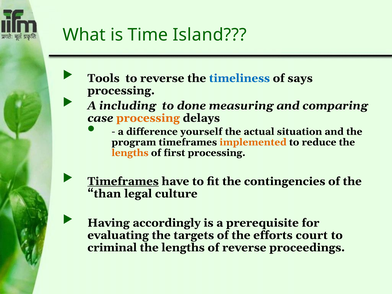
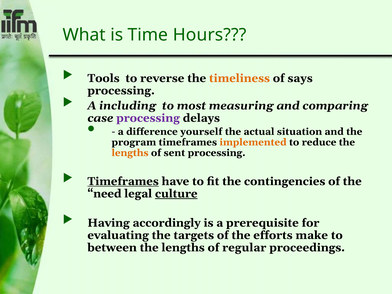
Island: Island -> Hours (210, 35)
timeliness colour: blue -> orange (239, 78)
done: done -> most (192, 106)
processing colour: orange -> purple (148, 118)
first: first -> sent (174, 153)
than: than -> need (104, 194)
culture underline: none -> present (176, 194)
court: court -> make (312, 235)
criminal: criminal -> between (112, 248)
of reverse: reverse -> regular (244, 248)
